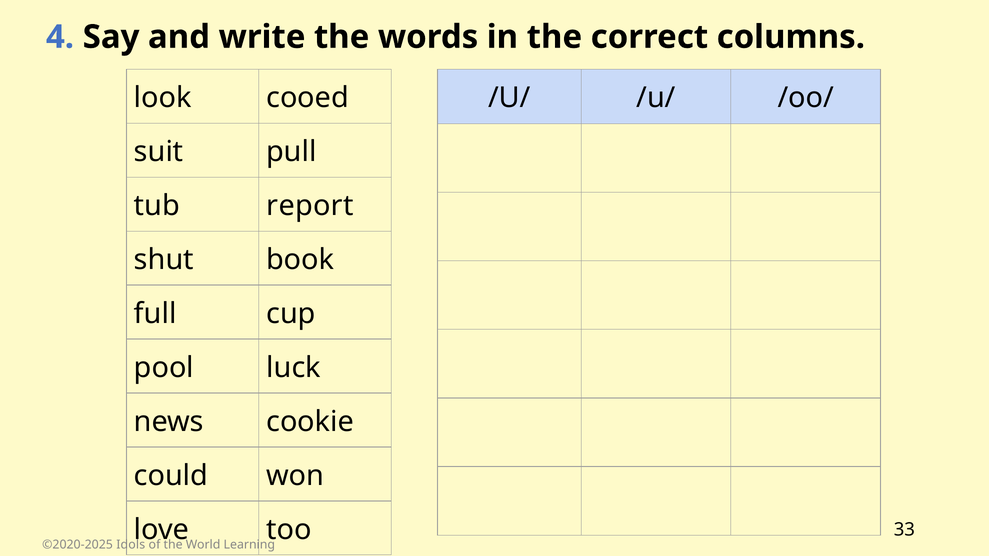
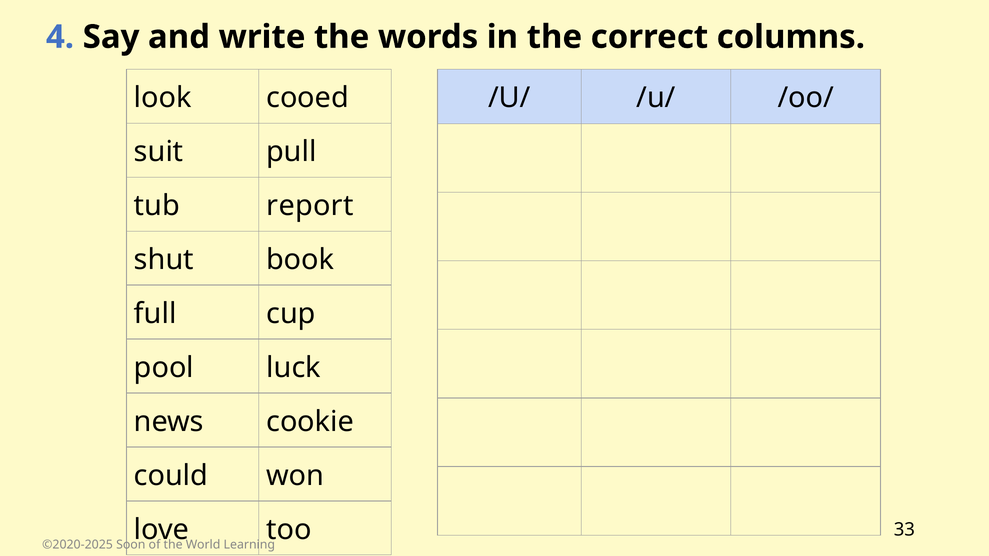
Idols: Idols -> Soon (131, 545)
